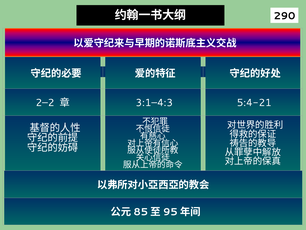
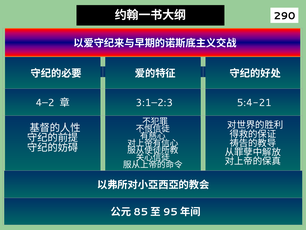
2–2: 2–2 -> 4–2 (45, 103)
3:1–4:3: 3:1–4:3 -> 3:1–2:3 (154, 103)
